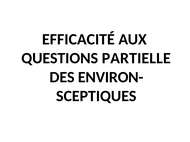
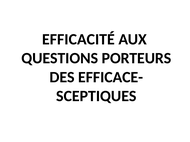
PARTIELLE: PARTIELLE -> PORTEURS (136, 58)
ENVIRON-: ENVIRON- -> EFFICACE- (111, 77)
